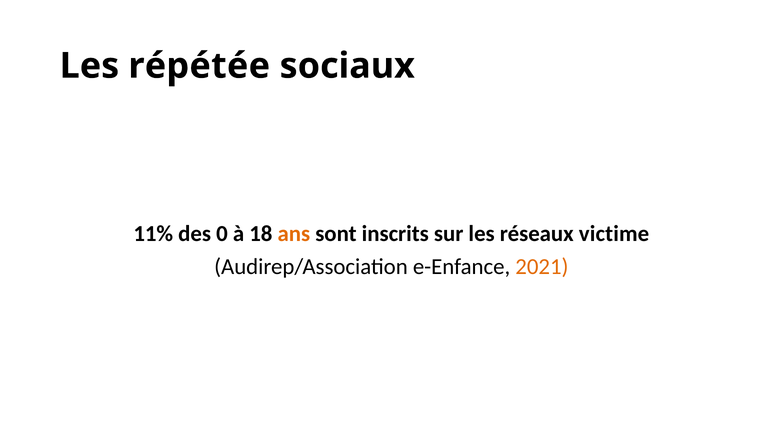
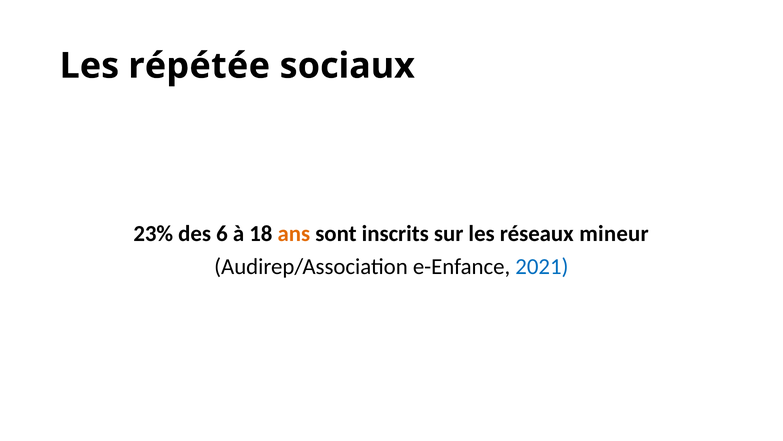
11%: 11% -> 23% (153, 234)
0: 0 -> 6 (222, 234)
victime: victime -> mineur (614, 234)
2021 colour: orange -> blue (542, 266)
